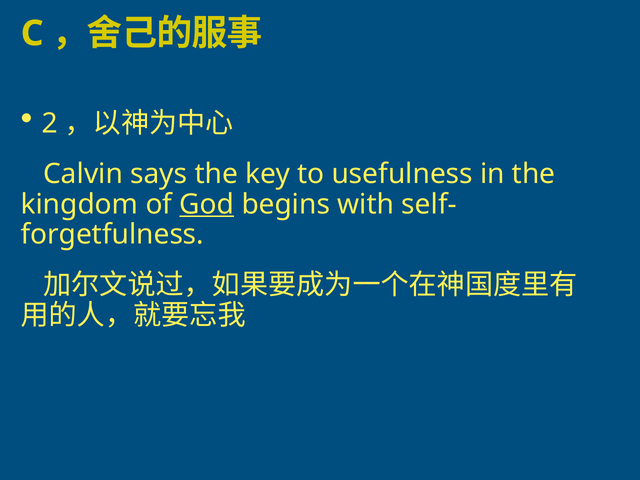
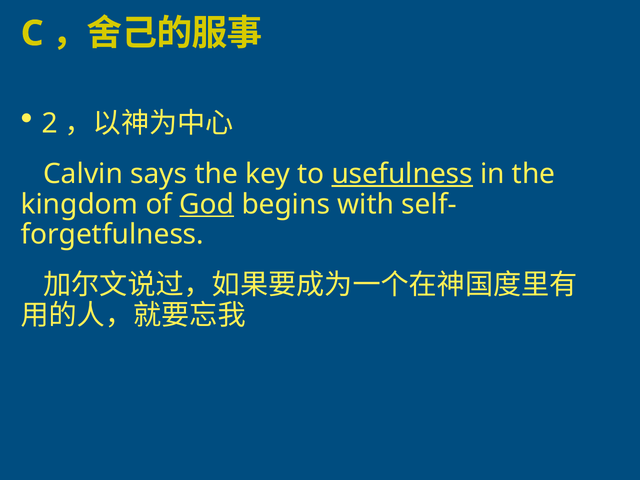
usefulness underline: none -> present (402, 174)
